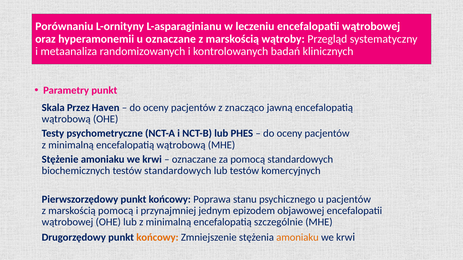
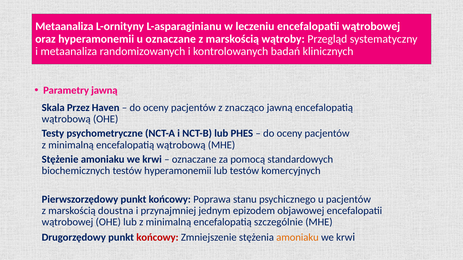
Porównaniu: Porównaniu -> Metaanaliza (64, 26)
Parametry punkt: punkt -> jawną (104, 91)
testów standardowych: standardowych -> hyperamonemii (178, 171)
marskością pomocą: pomocą -> doustna (116, 211)
końcowy colour: orange -> red (157, 238)
